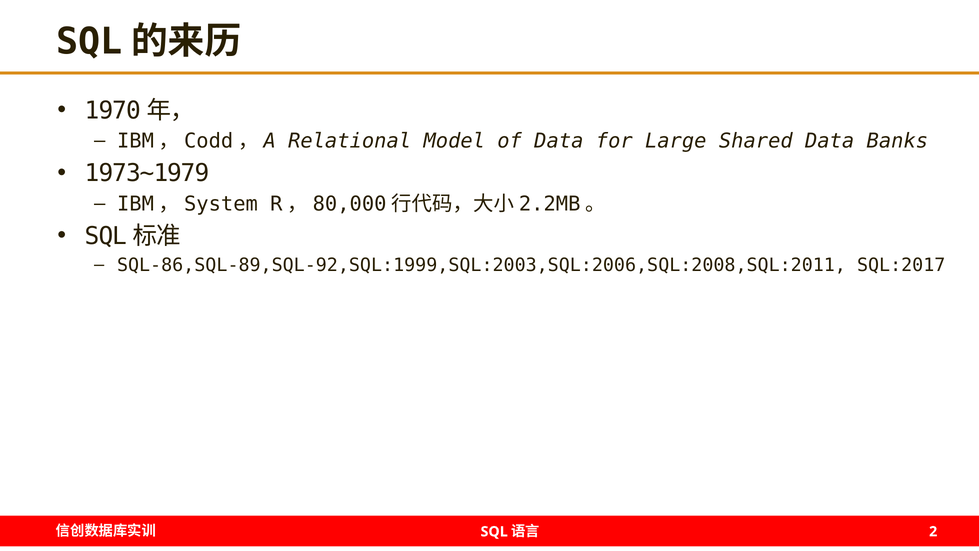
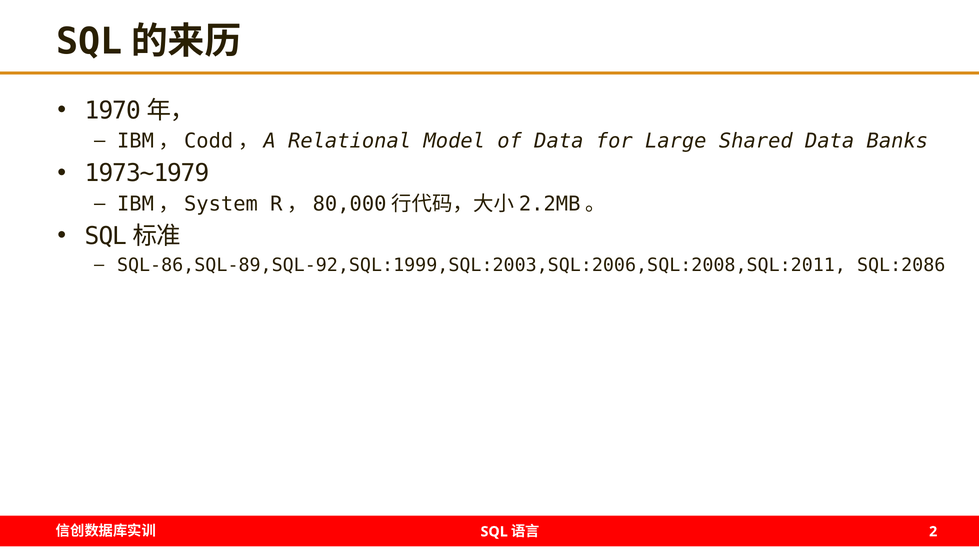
SQL:2017: SQL:2017 -> SQL:2086 (901, 265)
